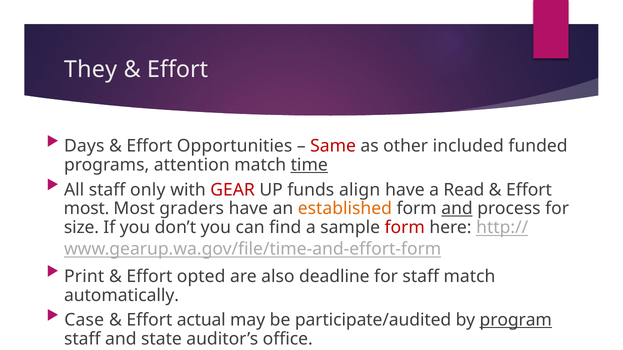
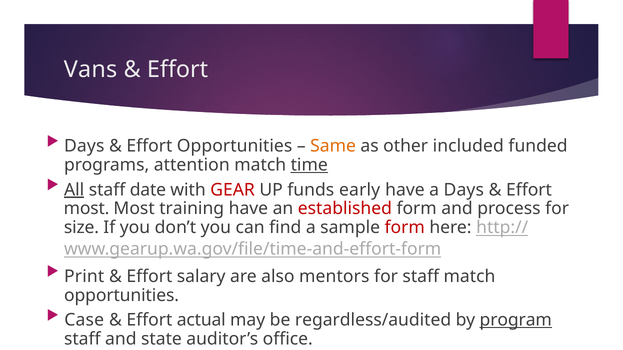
They: They -> Vans (91, 69)
Same colour: red -> orange (333, 146)
All underline: none -> present (74, 190)
only: only -> date (148, 190)
align: align -> early (360, 190)
a Read: Read -> Days (464, 190)
graders: graders -> training (192, 209)
established colour: orange -> red (345, 209)
and underline: present -> none (457, 209)
opted: opted -> salary (201, 277)
deadline: deadline -> mentors (334, 277)
automatically: automatically -> opportunities (122, 296)
participate/audited: participate/audited -> regardless/audited (373, 320)
